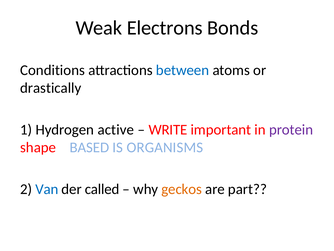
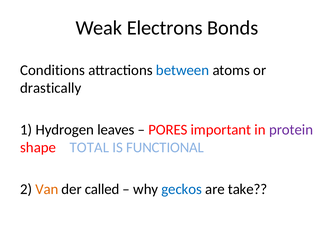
active: active -> leaves (116, 129)
WRITE: WRITE -> PORES (168, 129)
BASED: BASED -> TOTAL (89, 147)
ORGANISMS: ORGANISMS -> FUNCTIONAL (165, 147)
Van colour: blue -> orange (47, 189)
geckos colour: orange -> blue (182, 189)
part: part -> take (248, 189)
